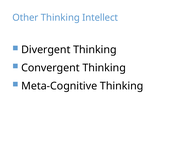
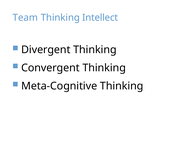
Other: Other -> Team (25, 18)
